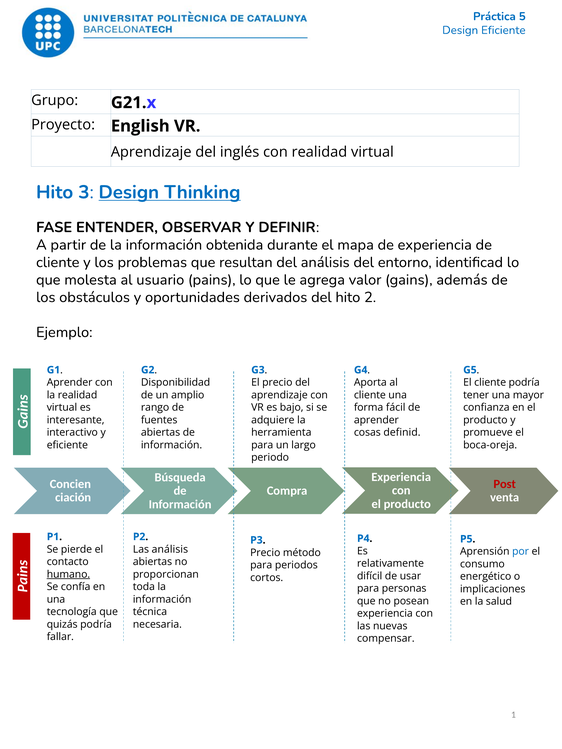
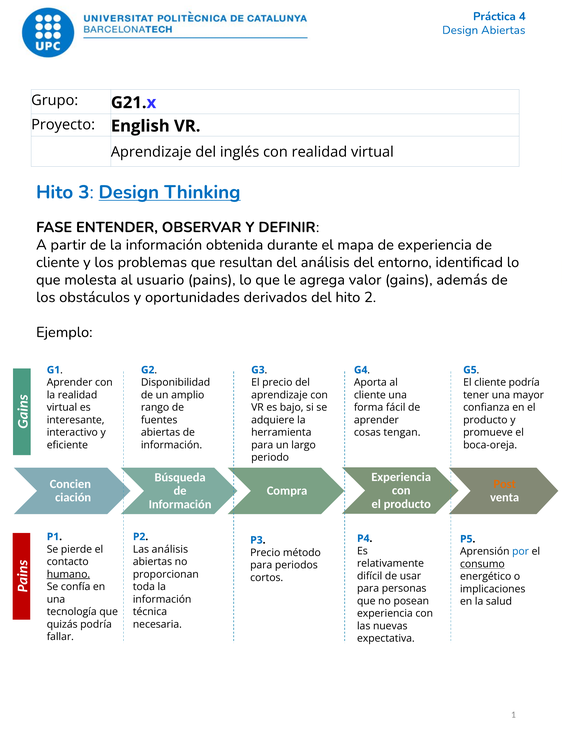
5: 5 -> 4 (522, 16)
Design Eficiente: Eficiente -> Abiertas (503, 30)
definid: definid -> tengan (402, 433)
Post colour: red -> orange (505, 484)
consumo underline: none -> present (482, 564)
compensar: compensar -> expectativa (386, 639)
